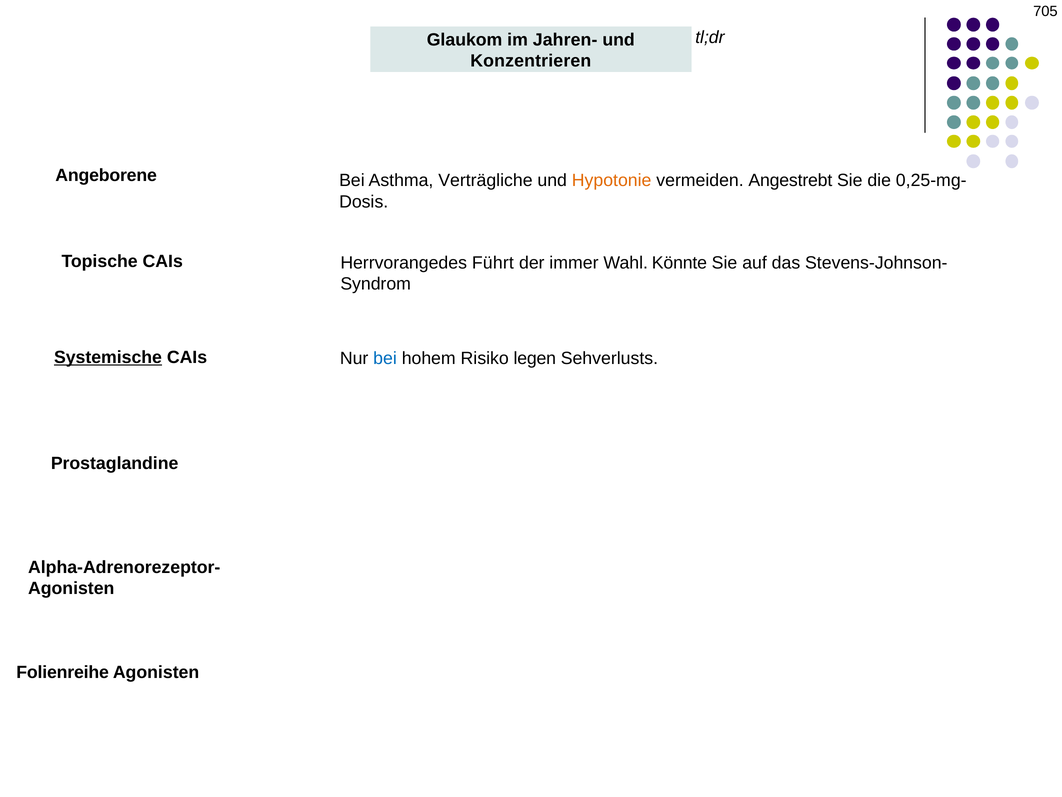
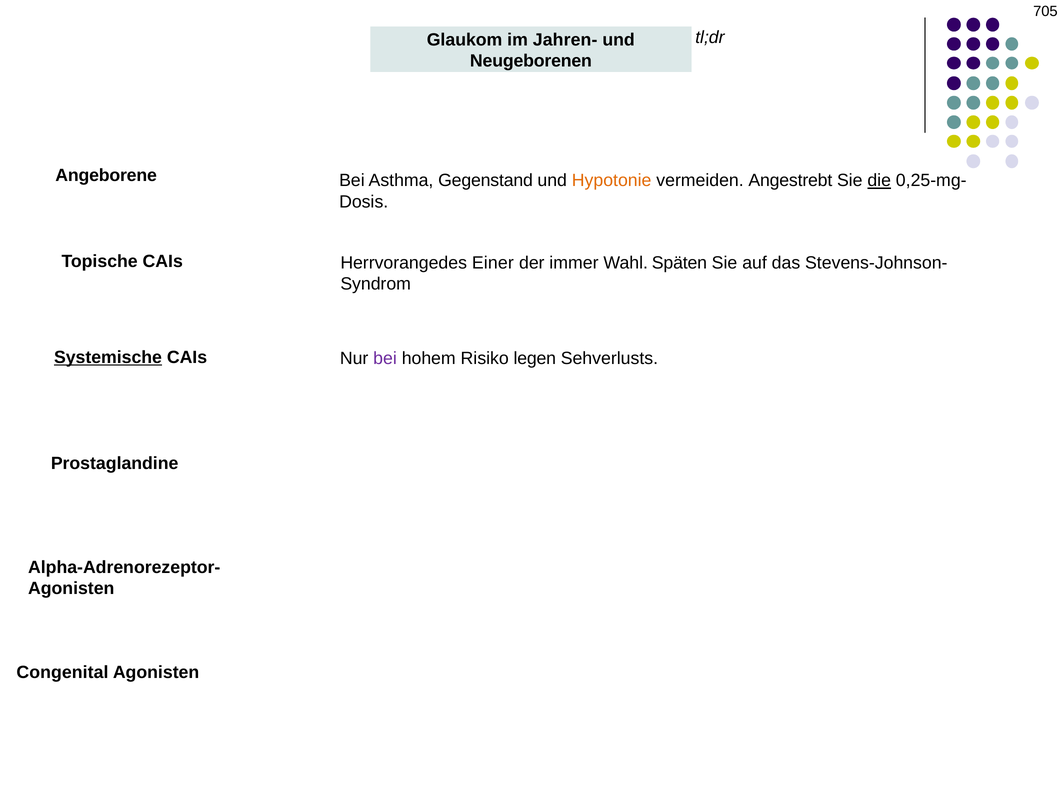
Konzentrieren: Konzentrieren -> Neugeborenen (531, 61)
Verträgliche: Verträgliche -> Gegenstand (486, 181)
die underline: none -> present (879, 181)
Führt: Führt -> Einer (493, 263)
Könnte: Könnte -> Späten (679, 263)
bei colour: blue -> purple (385, 358)
Folienreihe: Folienreihe -> Congenital (62, 672)
